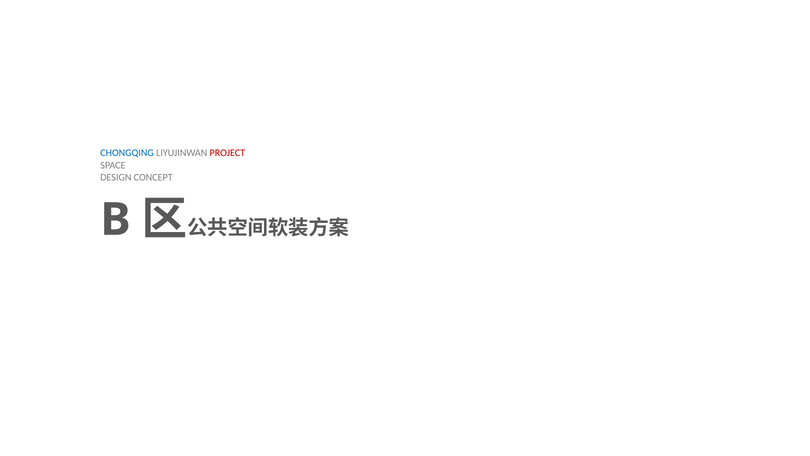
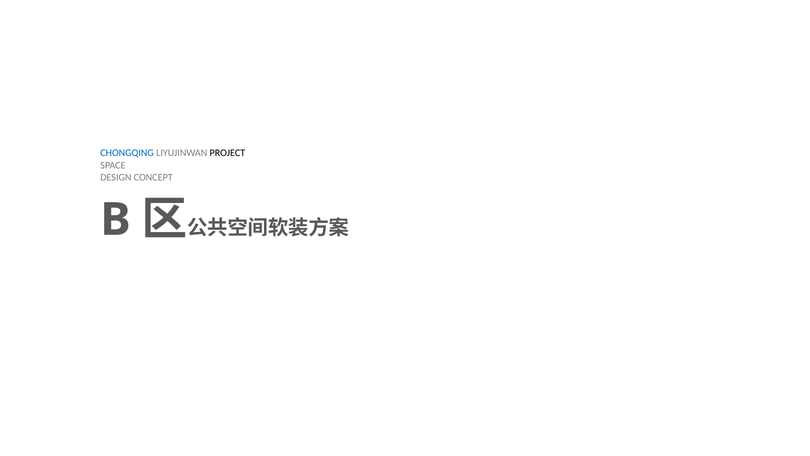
PROJECT colour: red -> black (227, 153)
